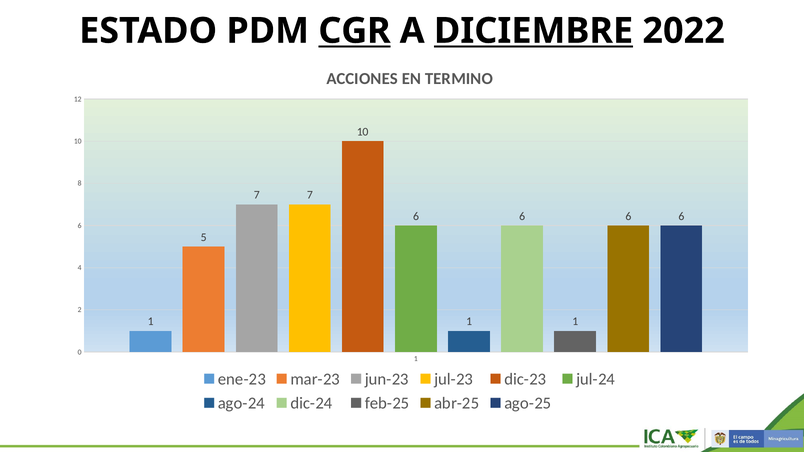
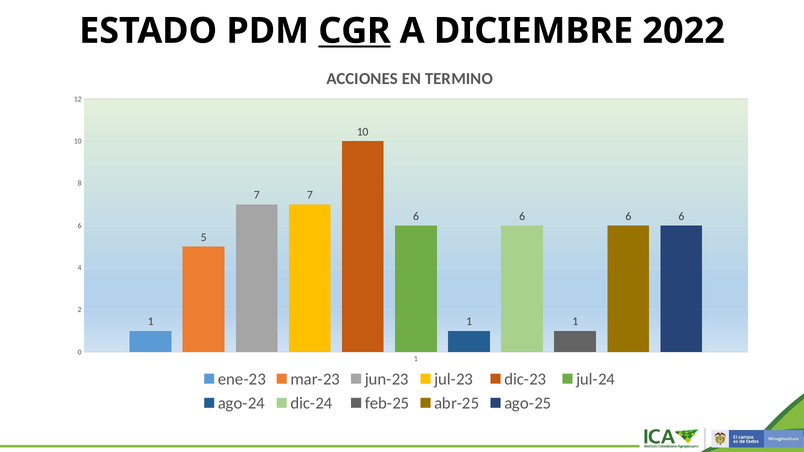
DICIEMBRE underline: present -> none (534, 31)
